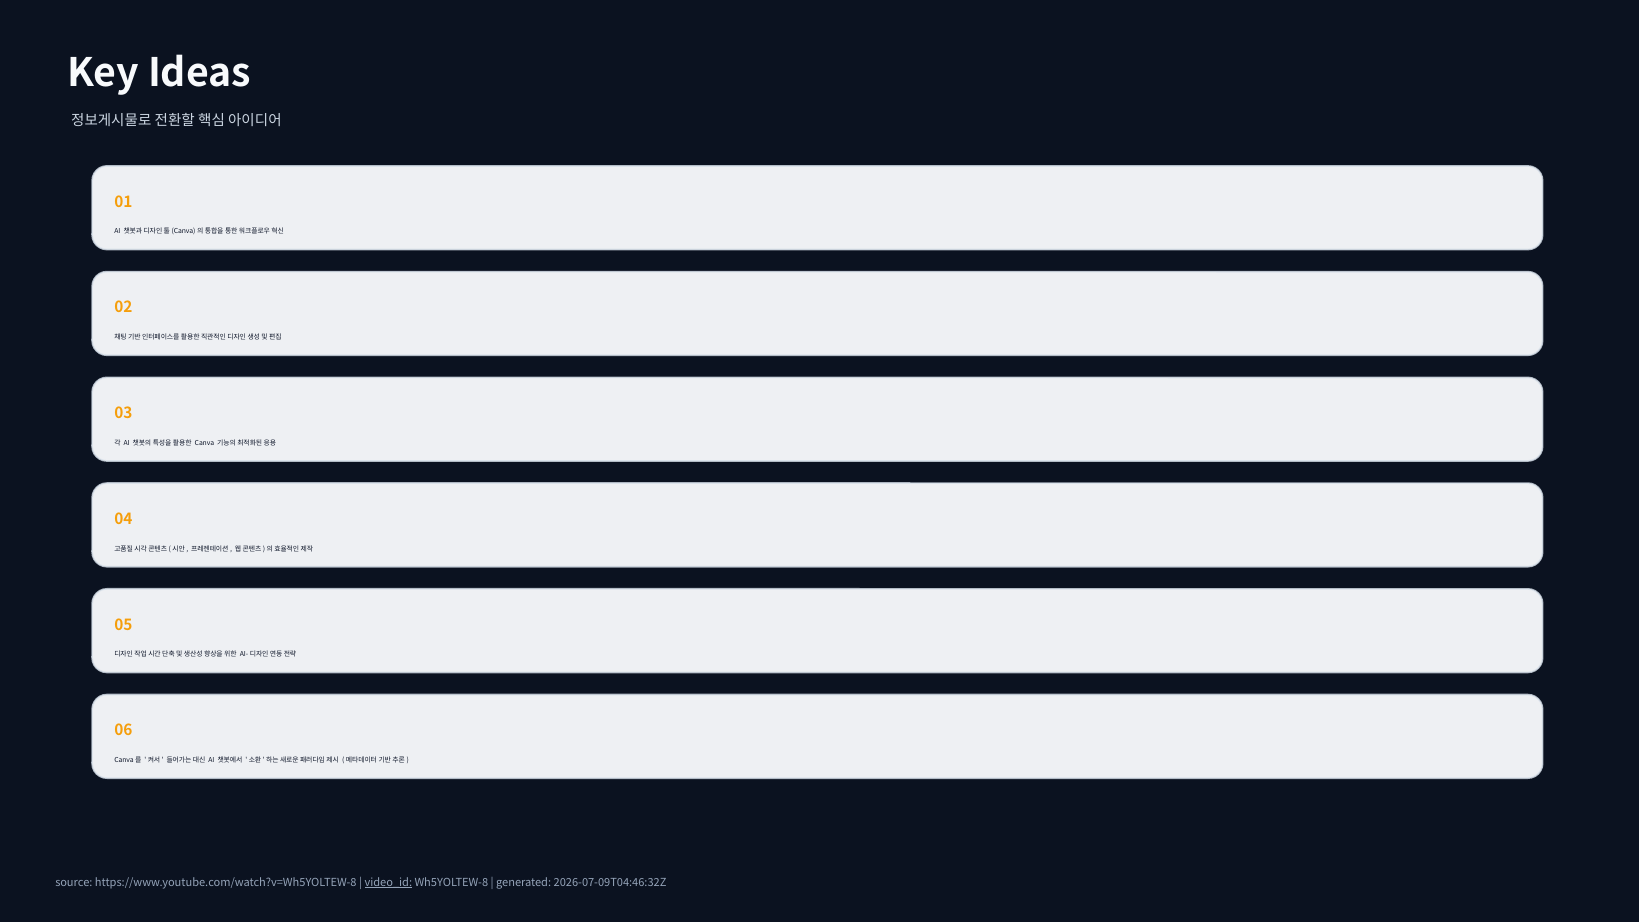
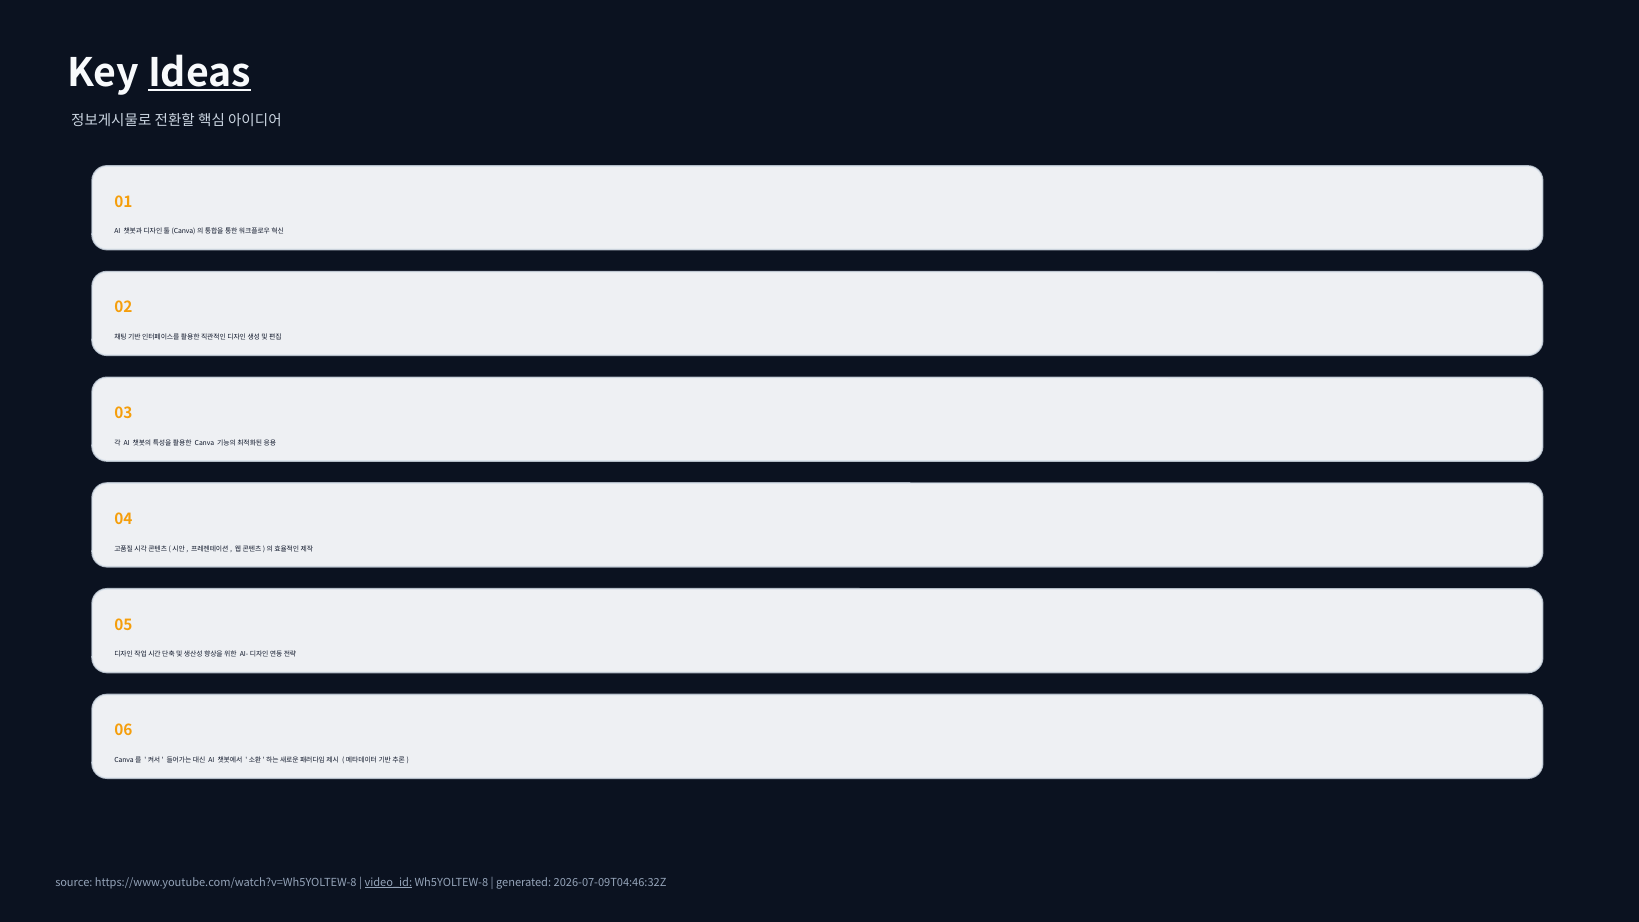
Ideas underline: none -> present (200, 73)
